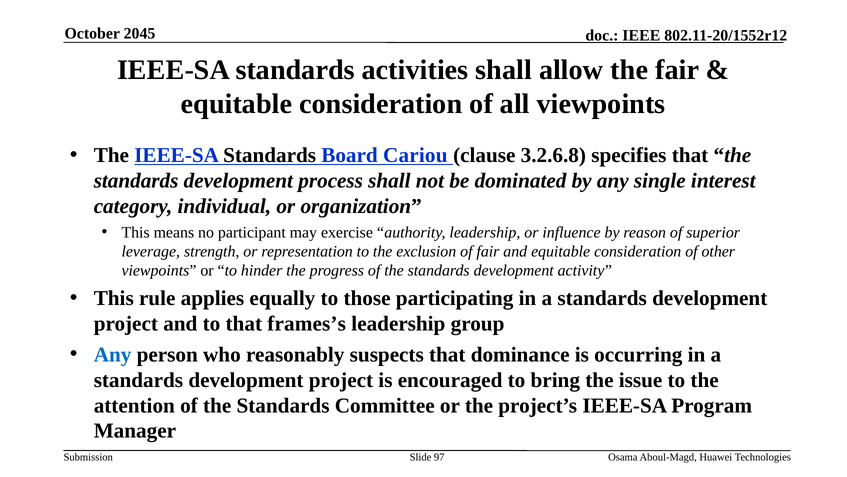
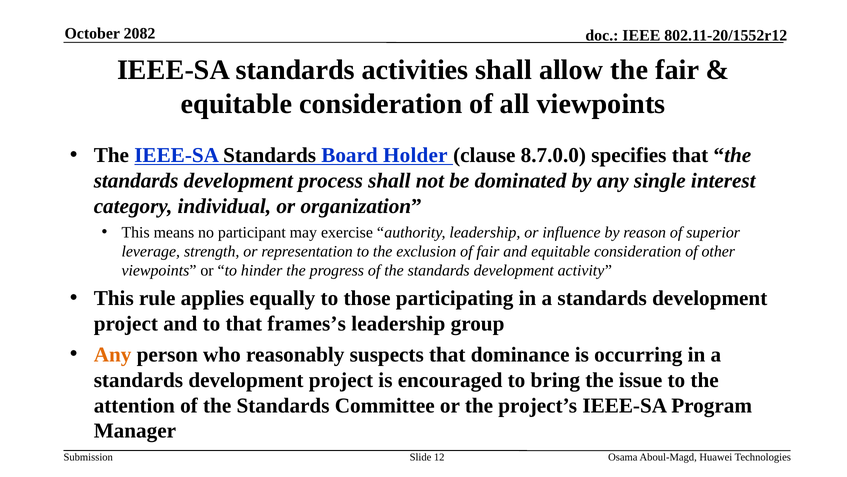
2045: 2045 -> 2082 (140, 34)
Cariou: Cariou -> Holder (415, 155)
3.2.6.8: 3.2.6.8 -> 8.7.0.0 (553, 155)
Any colour: blue -> orange (113, 354)
97: 97 -> 12 (439, 457)
